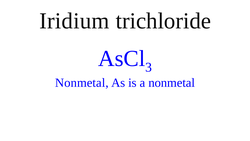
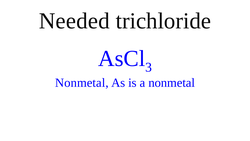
Iridium: Iridium -> Needed (74, 21)
